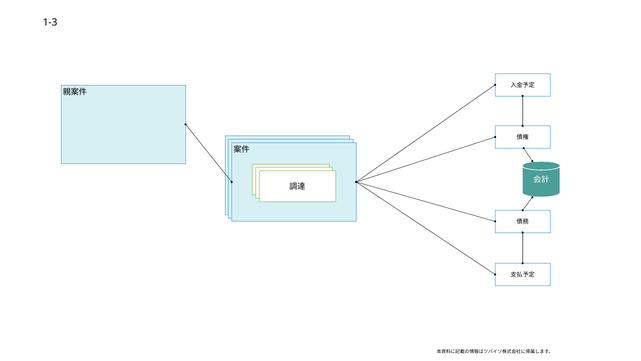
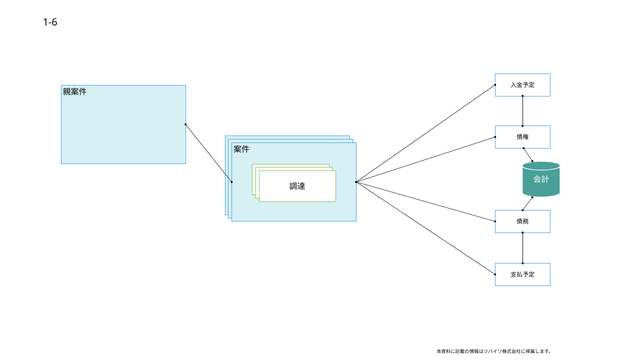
1-3: 1-3 -> 1-6 (50, 23)
